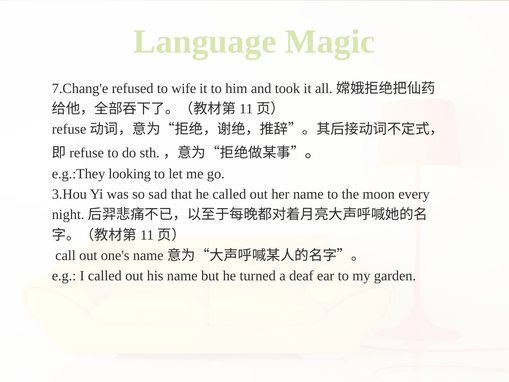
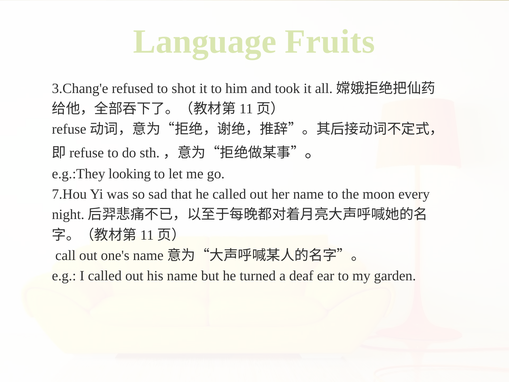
Magic: Magic -> Fruits (330, 42)
7.Chang'e: 7.Chang'e -> 3.Chang'e (80, 88)
wife: wife -> shot (184, 88)
3.Hou: 3.Hou -> 7.Hou (69, 194)
